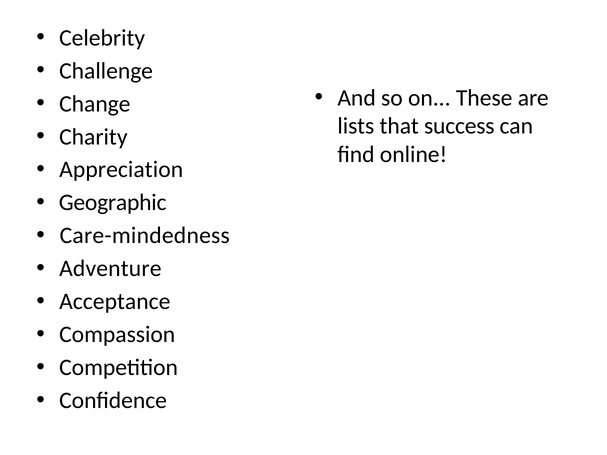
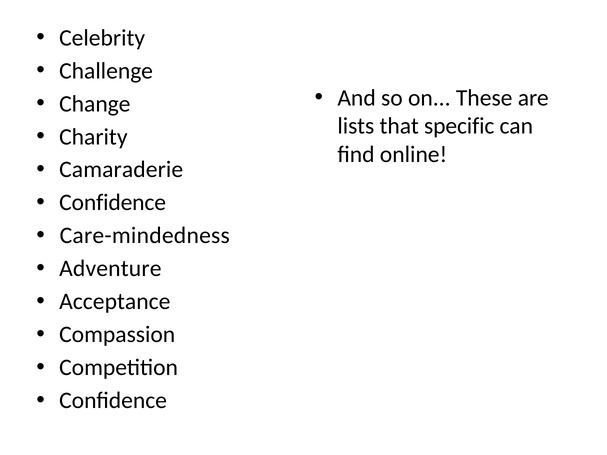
success: success -> specific (459, 126)
Appreciation: Appreciation -> Camaraderie (121, 170)
Geographic: Geographic -> Confidence (113, 203)
